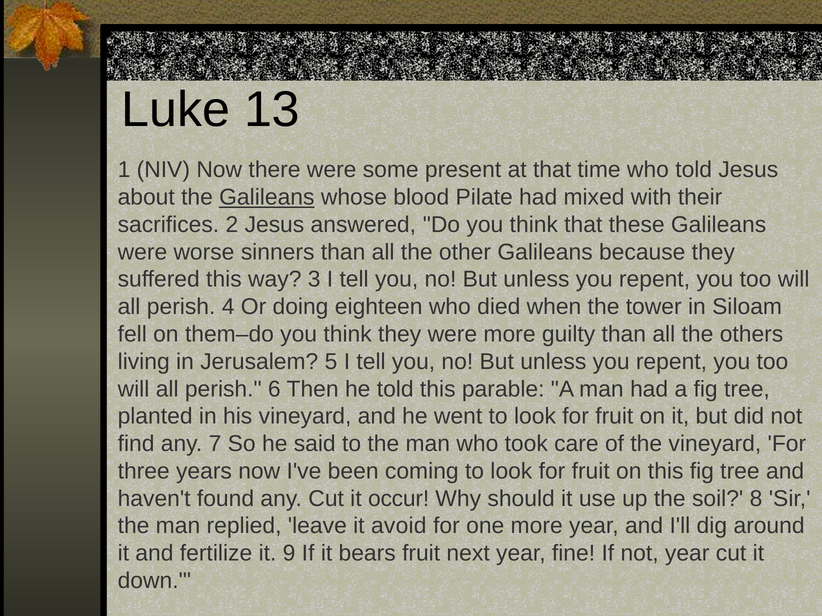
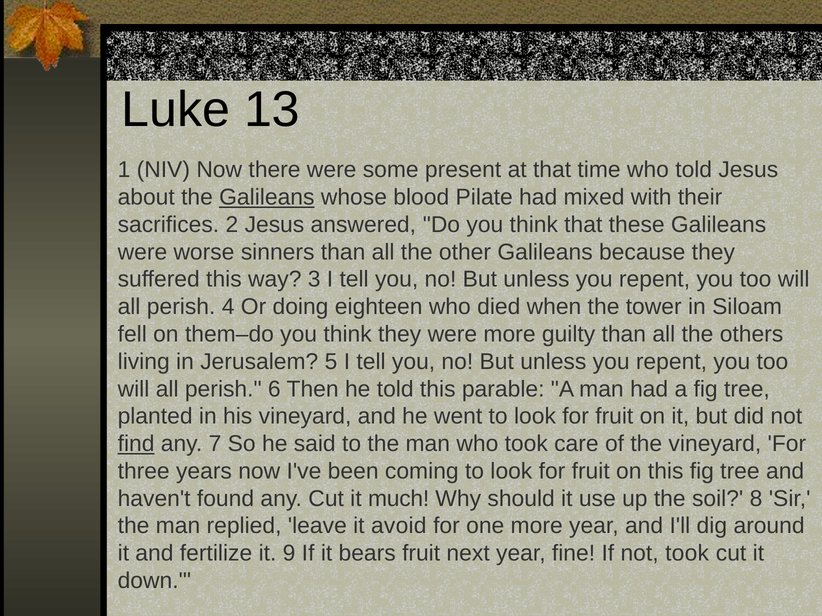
find underline: none -> present (136, 444)
occur: occur -> much (399, 499)
not year: year -> took (687, 554)
